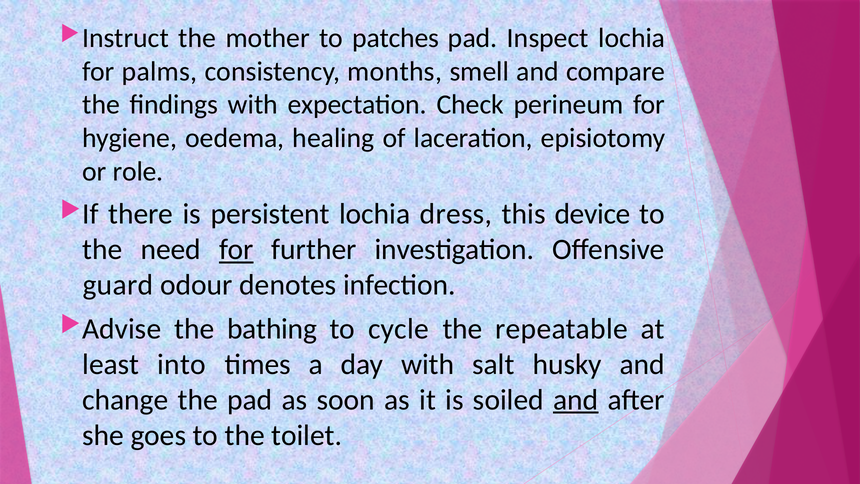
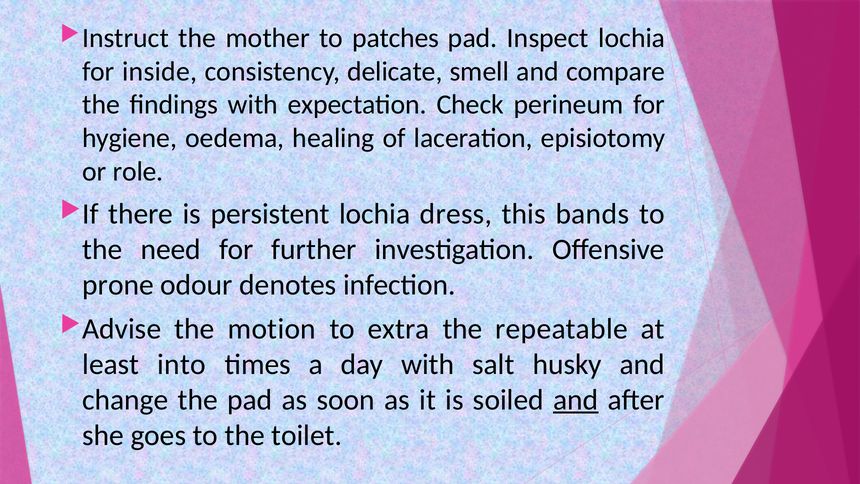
palms: palms -> inside (160, 71)
months: months -> delicate (395, 71)
device: device -> bands (592, 214)
for underline: present -> none (236, 250)
guard: guard -> prone (118, 285)
bathing: bathing -> motion (272, 329)
cycle: cycle -> extra (399, 329)
